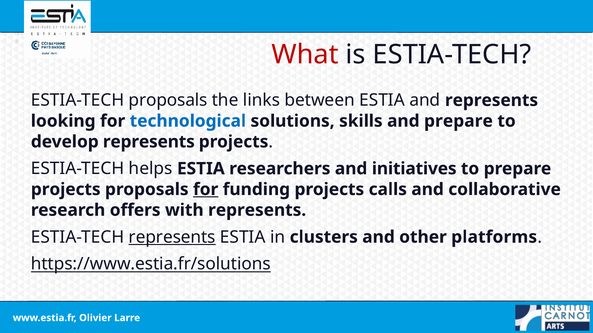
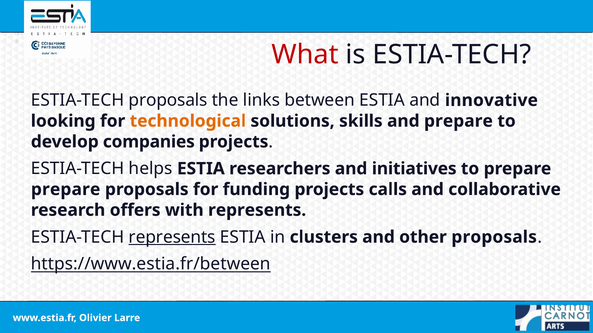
and represents: represents -> innovative (491, 100)
technological colour: blue -> orange (188, 121)
develop represents: represents -> companies (149, 142)
projects: projects -> prepare (66, 190)
for underline: present -> none (206, 190)
other platforms: platforms -> proposals (494, 237)
https://www.estia.fr/solutions: https://www.estia.fr/solutions -> https://www.estia.fr/between (151, 264)
